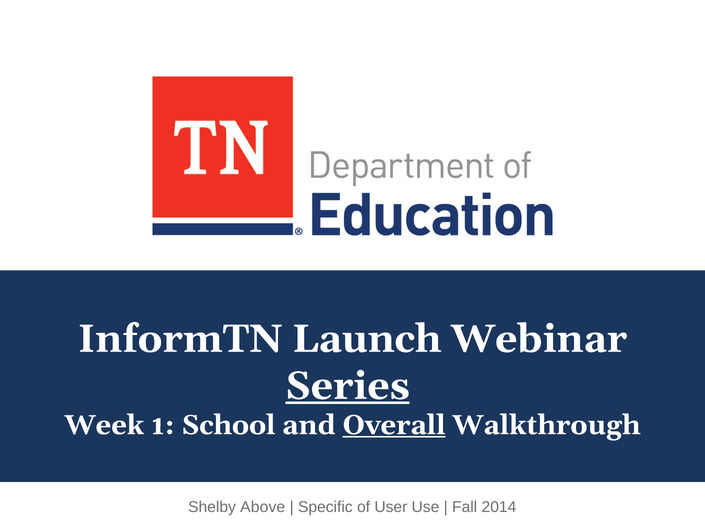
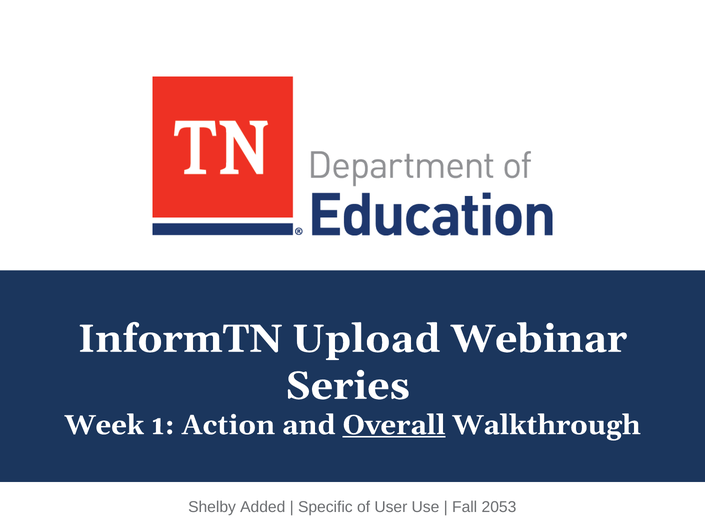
Launch: Launch -> Upload (366, 339)
Series underline: present -> none (348, 386)
School: School -> Action (228, 425)
Above: Above -> Added (263, 507)
2014: 2014 -> 2053 (499, 507)
